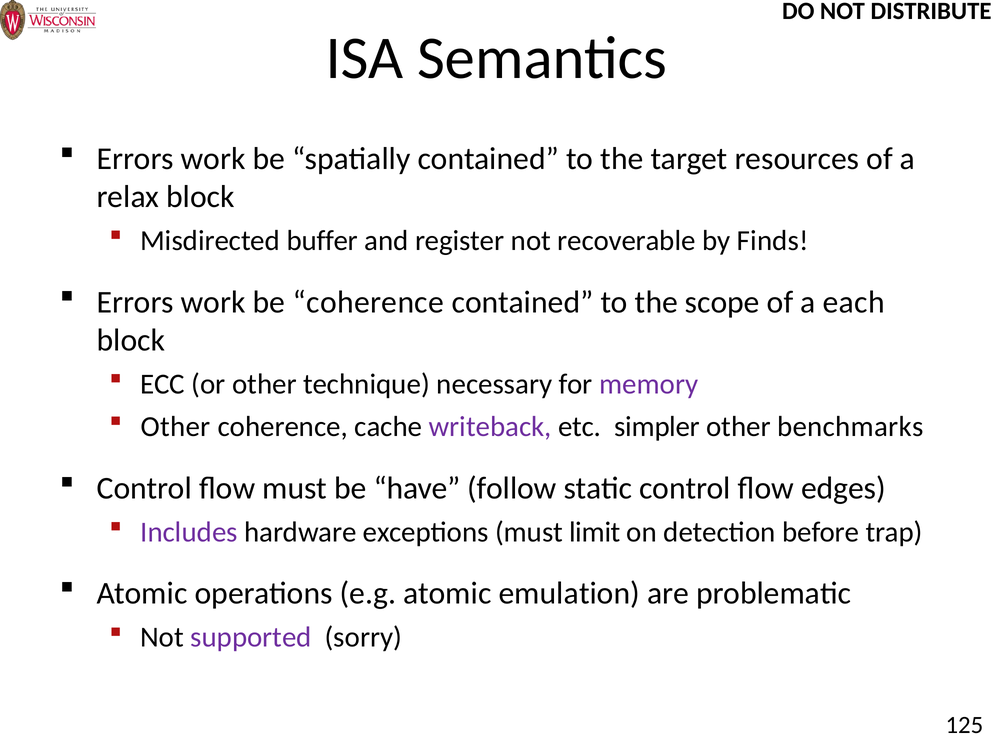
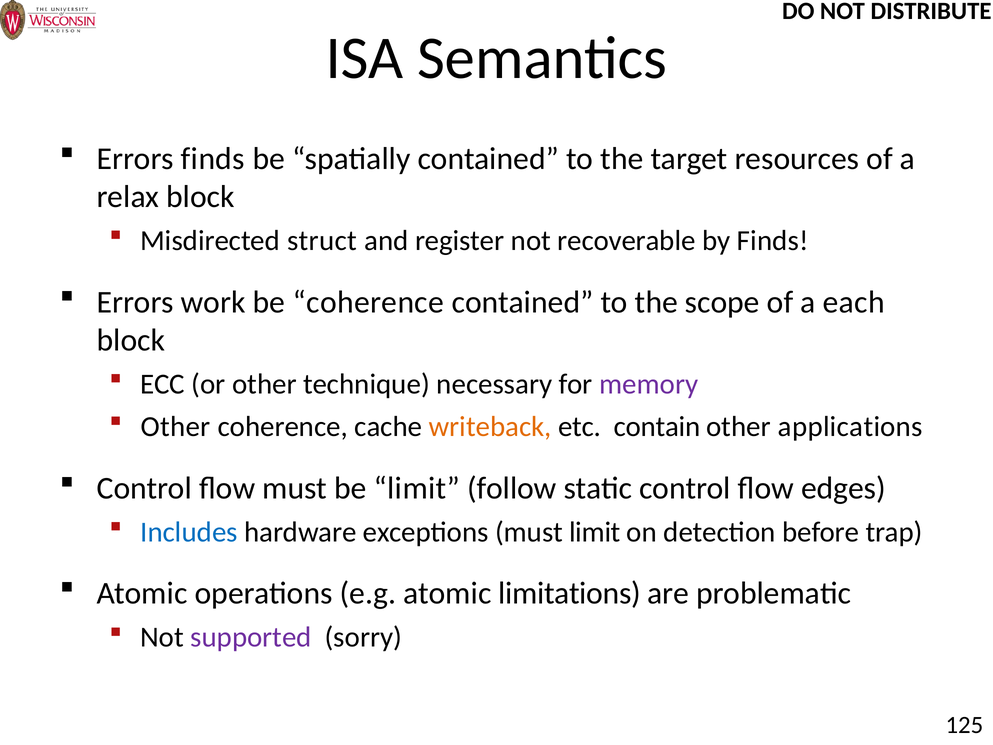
work: work -> finds (213, 159)
buffer: buffer -> struct (322, 241)
writeback colour: purple -> orange (490, 426)
simpler: simpler -> contain (657, 426)
benchmarks: benchmarks -> applications (850, 426)
be have: have -> limit (417, 488)
Includes colour: purple -> blue (189, 532)
emulation: emulation -> limitations (569, 593)
